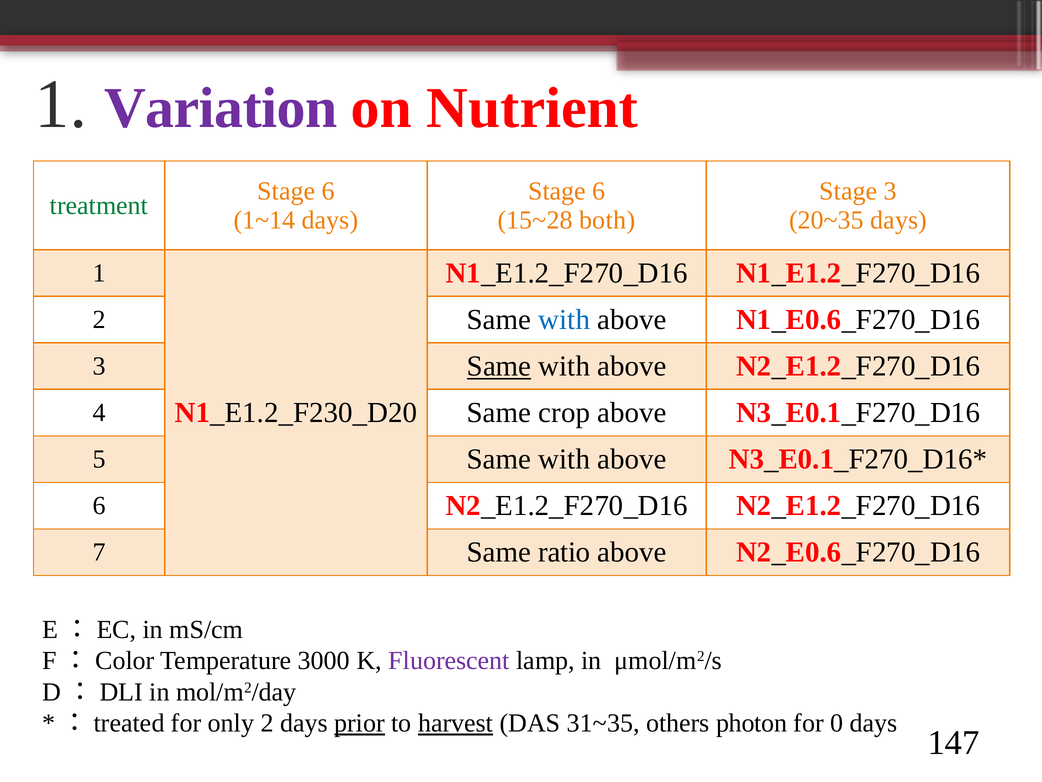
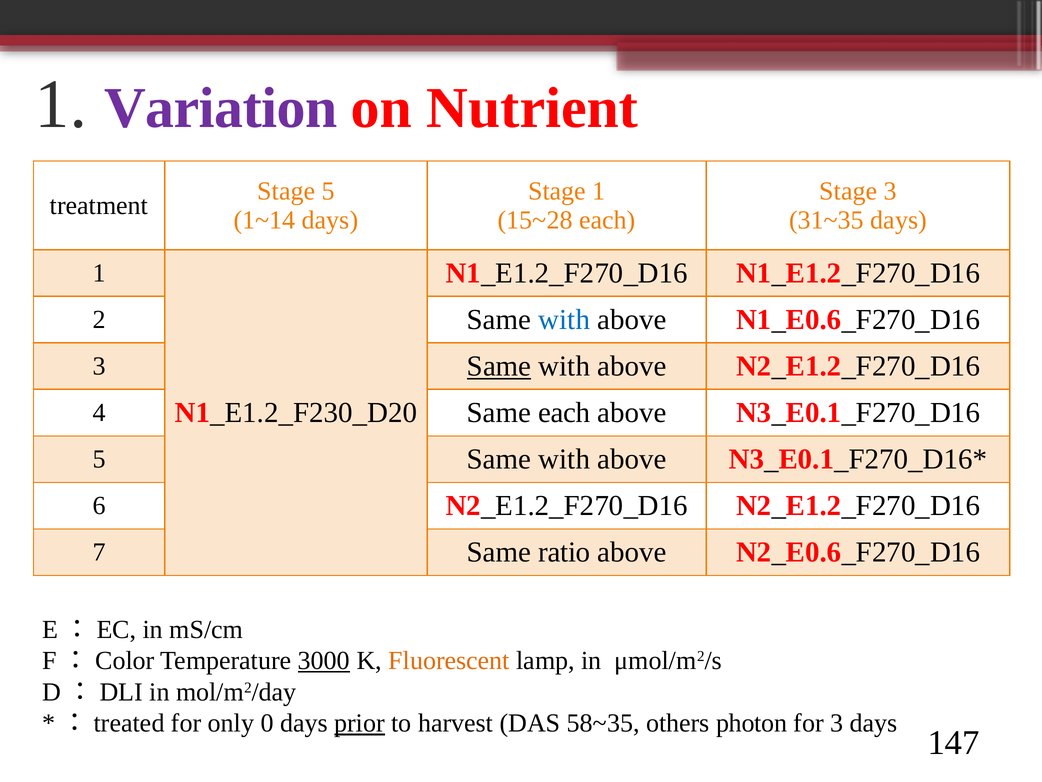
6: 6 -> 5 (328, 191)
6: 6 -> 1 (599, 191)
treatment colour: green -> black (99, 206)
15~28 both: both -> each (607, 220)
20~35: 20~35 -> 31~35 (827, 220)
Same crop: crop -> each (564, 413)
3000 underline: none -> present (324, 660)
Fluorescent colour: purple -> orange (449, 660)
only 2: 2 -> 0 (267, 723)
harvest underline: present -> none (456, 723)
31~35: 31~35 -> 58~35 (603, 723)
for 0: 0 -> 3 (837, 723)
